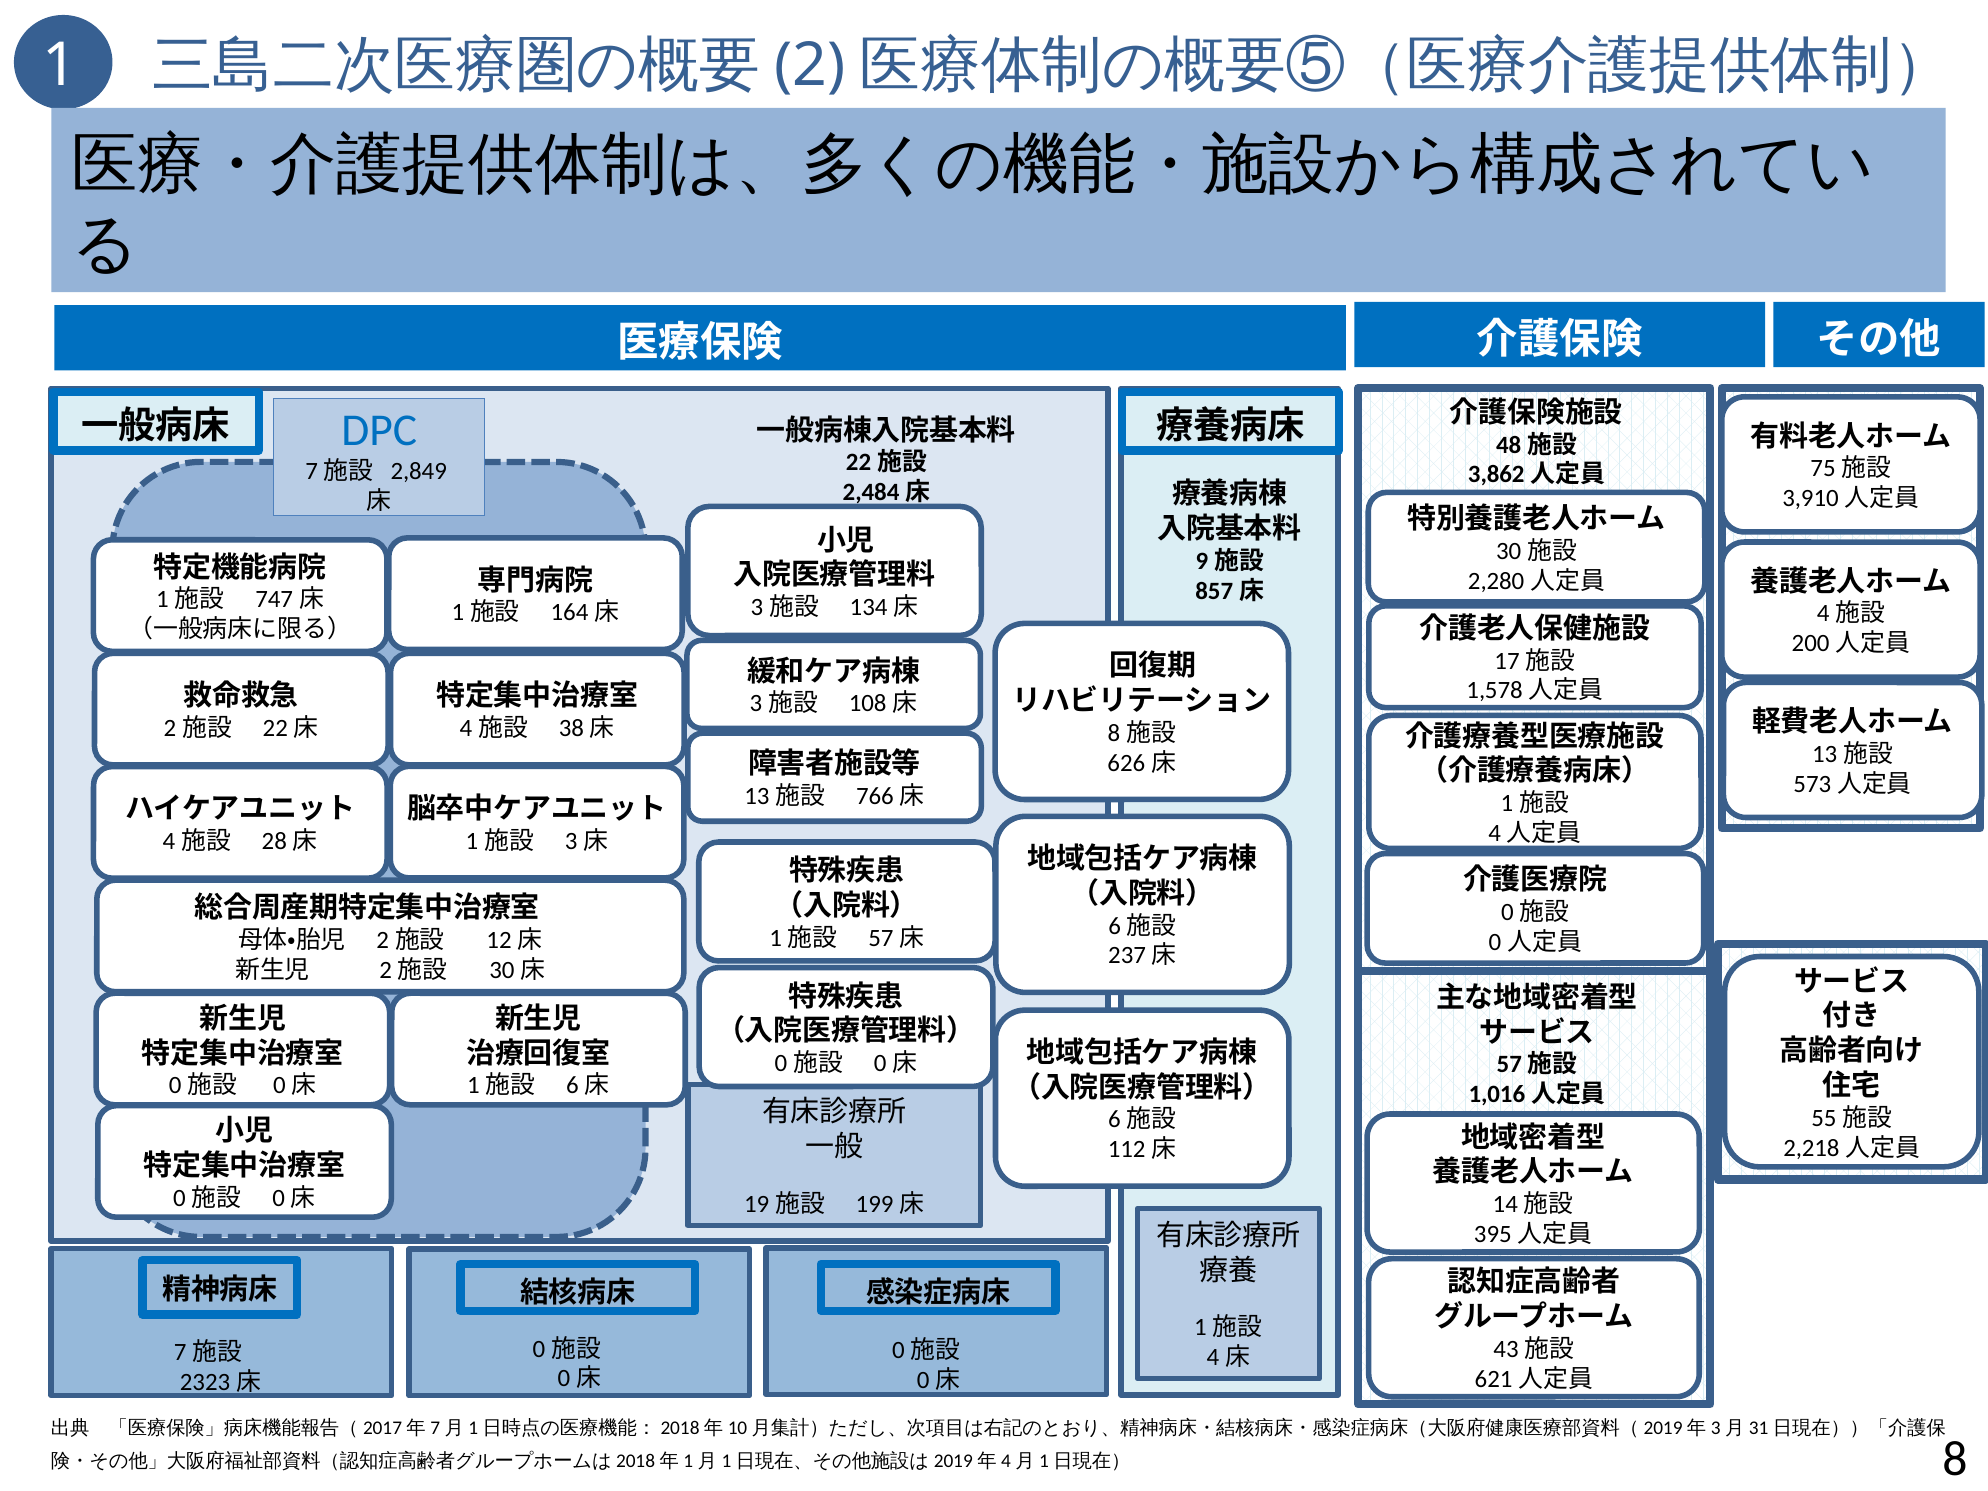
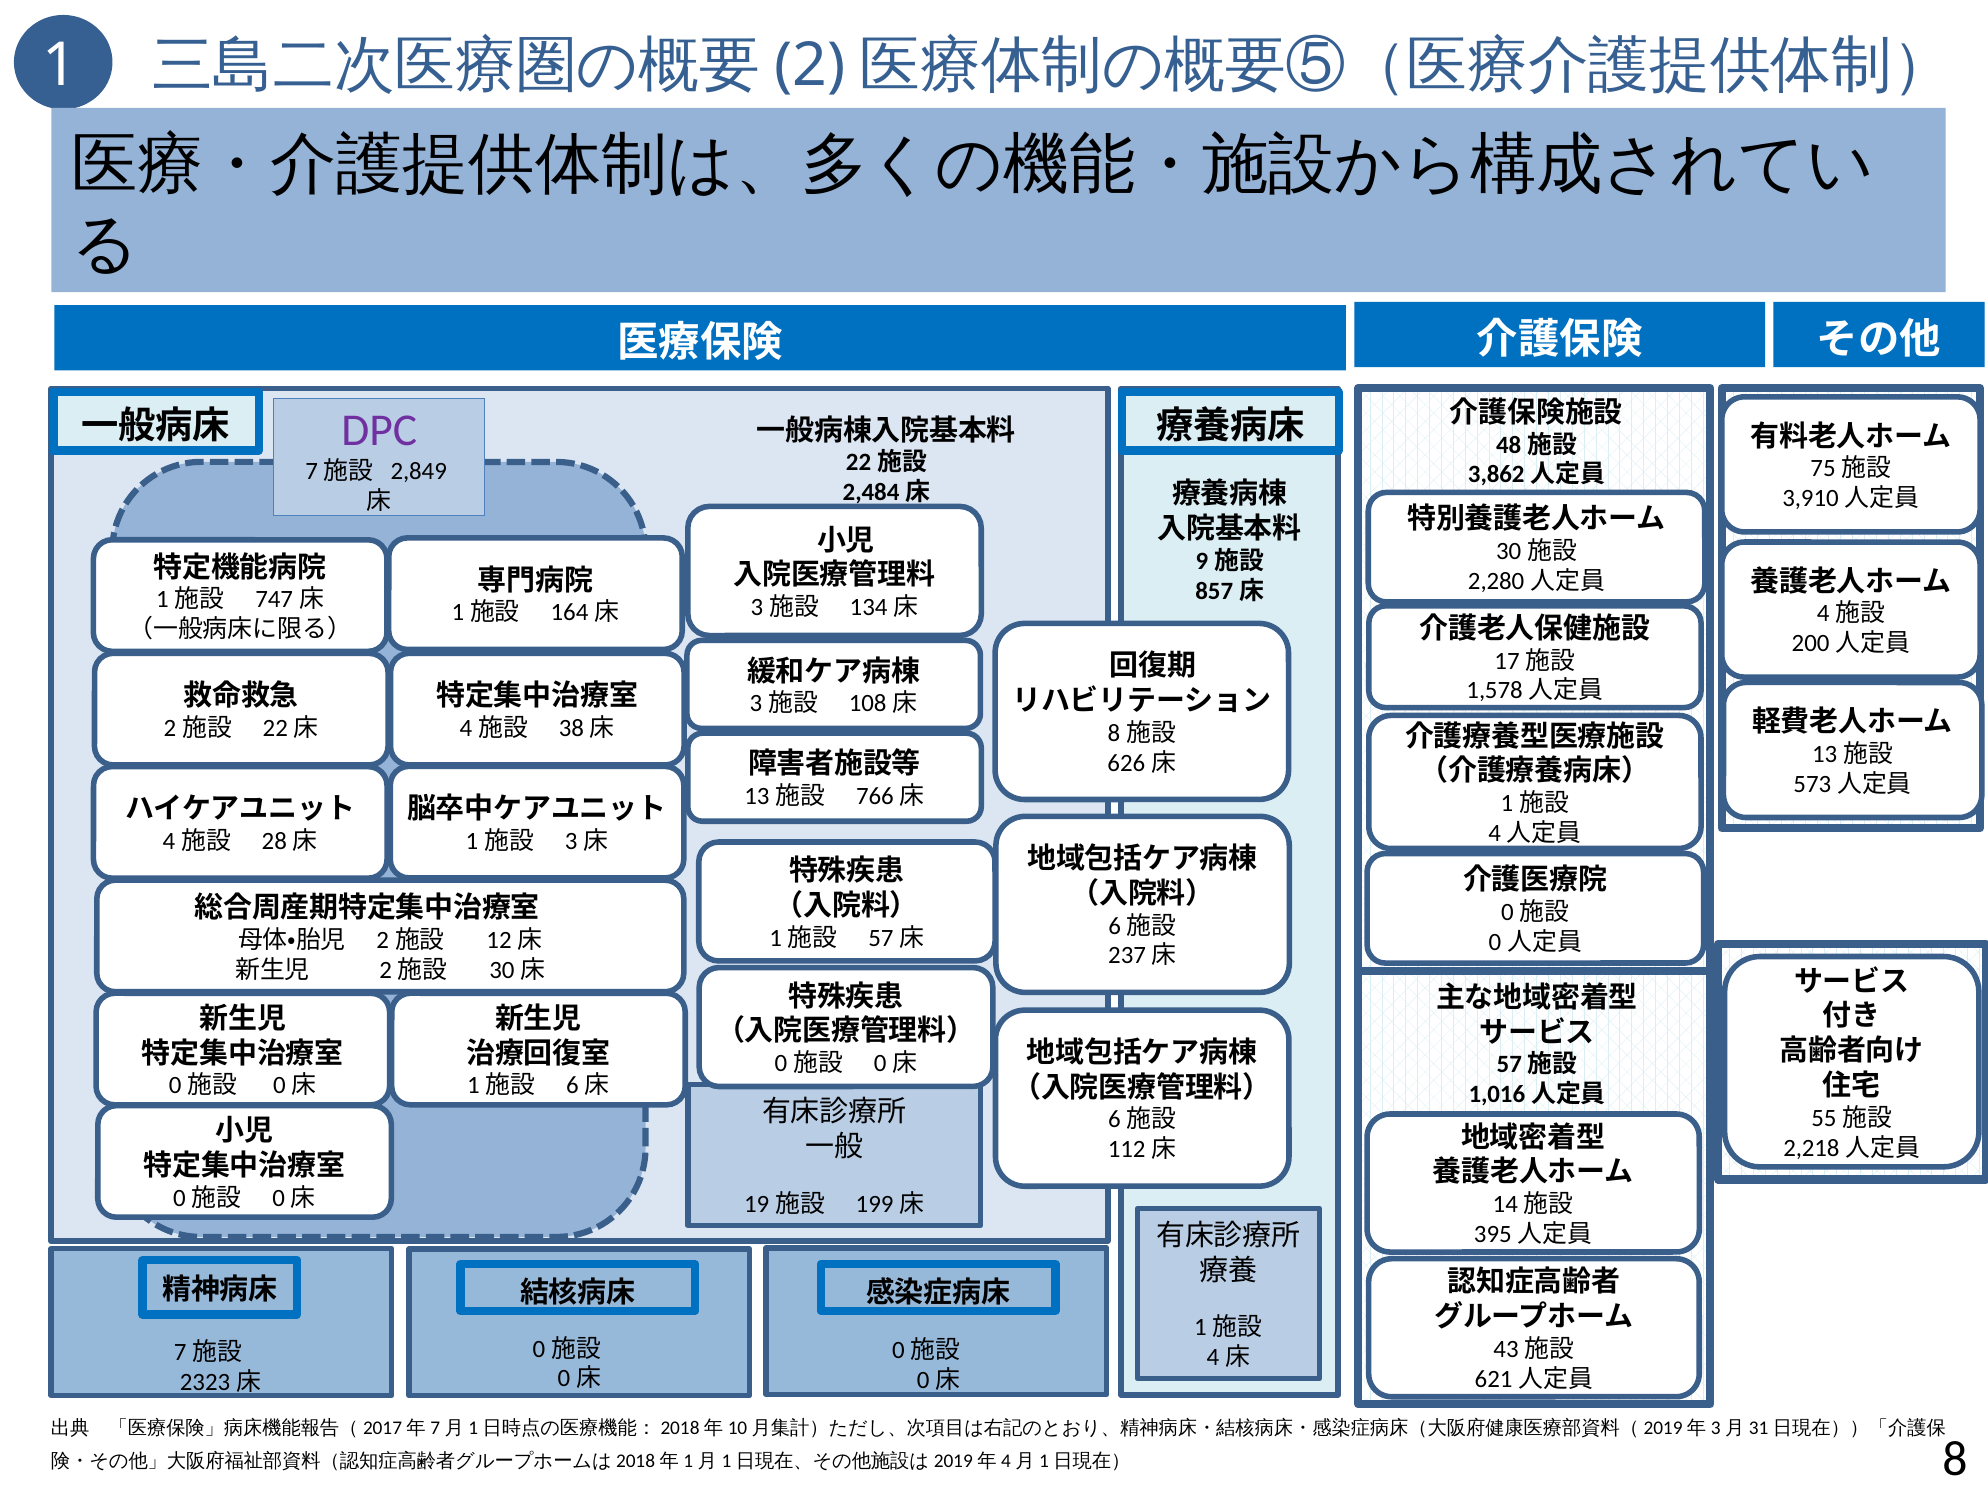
DPC colour: blue -> purple (379, 430)
